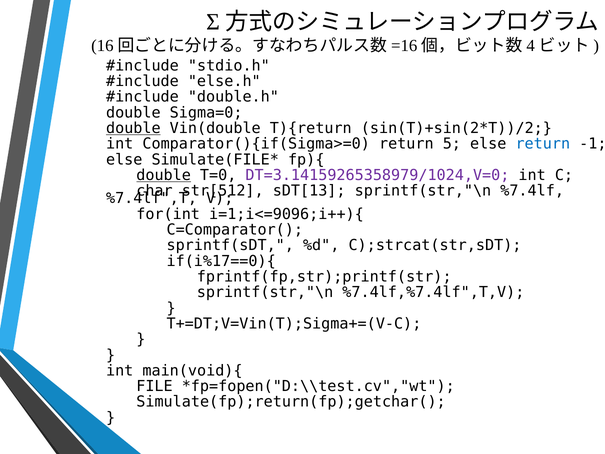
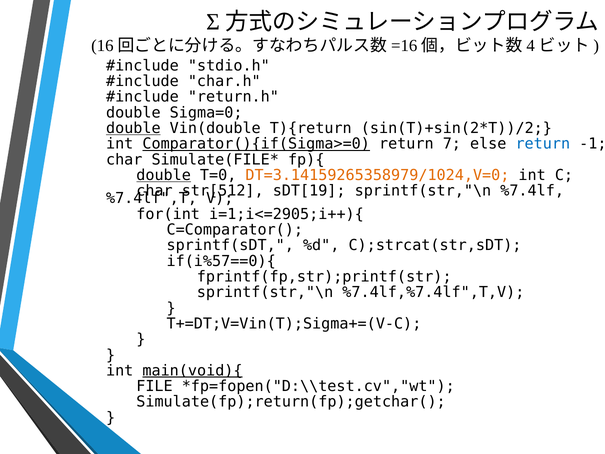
else.h: else.h -> char.h (224, 81)
double.h: double.h -> return.h (233, 97)
Comparator(){if(Sigma>=0 underline: none -> present (256, 144)
5: 5 -> 7 (452, 144)
else: else -> char (124, 159)
DT=3.14159265358979/1024,V=0 colour: purple -> orange (377, 175)
sDT[13: sDT[13 -> sDT[19 (309, 191)
i=1;i<=9096;i++){: i=1;i<=9096;i++){ -> i=1;i<=2905;i++){ (286, 214)
if(i%17==0){: if(i%17==0){ -> if(i%57==0){ (221, 261)
main(void){ underline: none -> present (192, 370)
